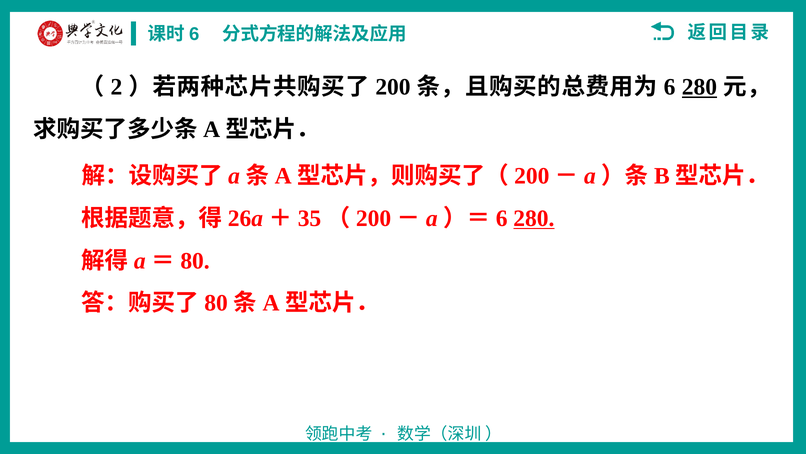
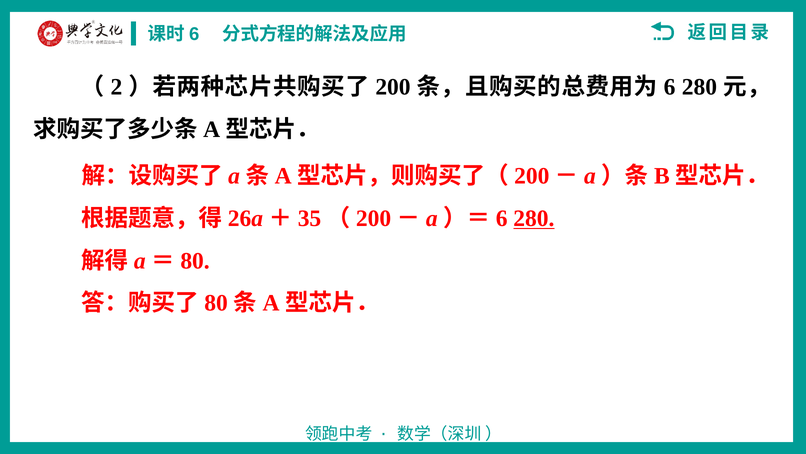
280 underline: present -> none (699, 87)
